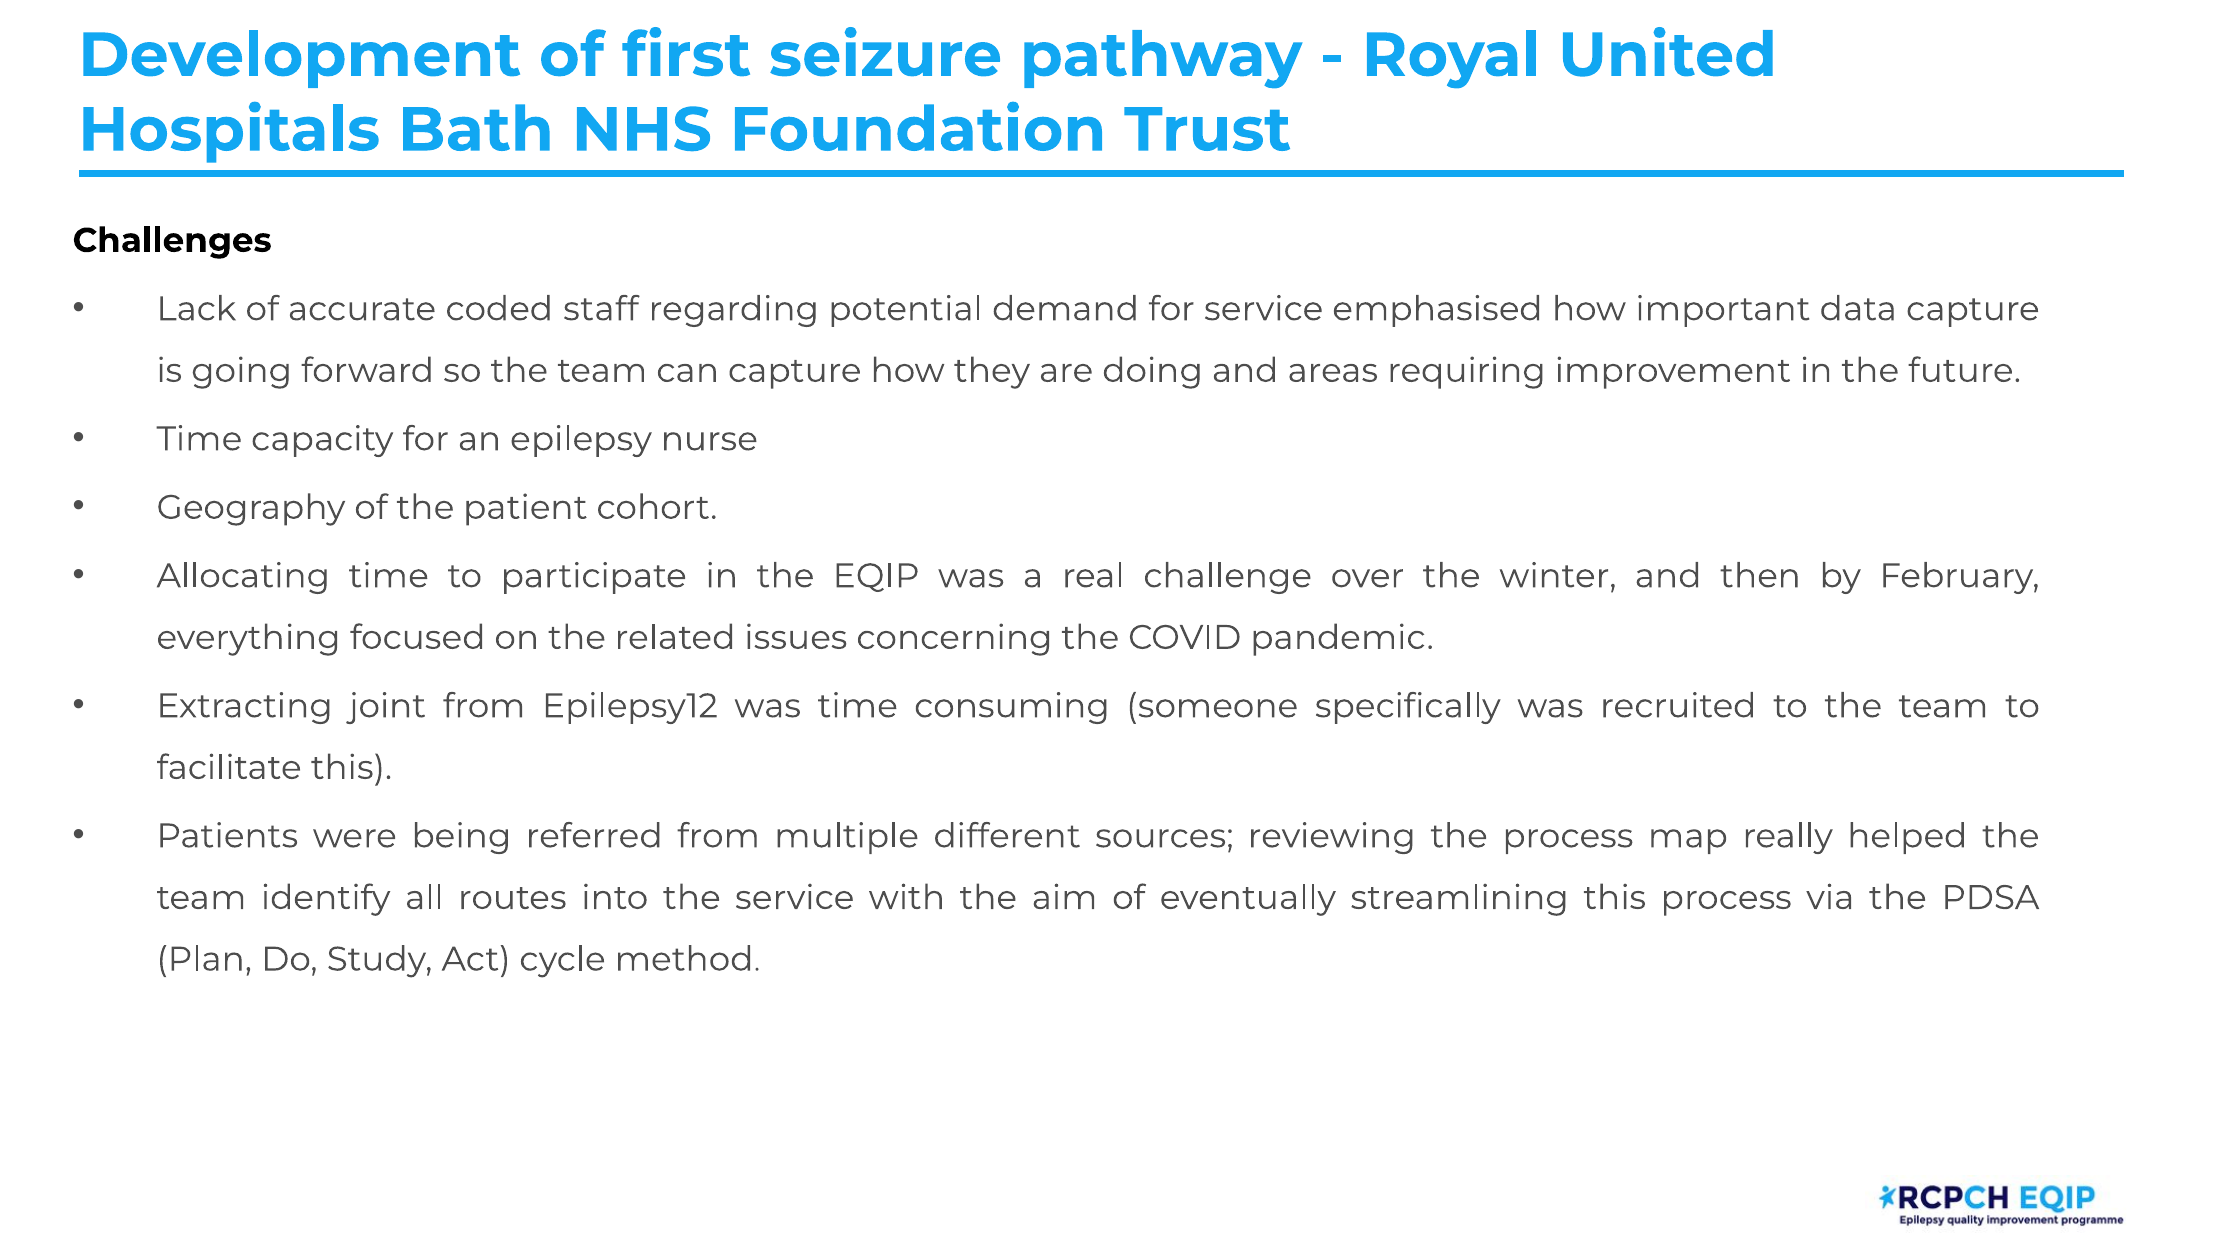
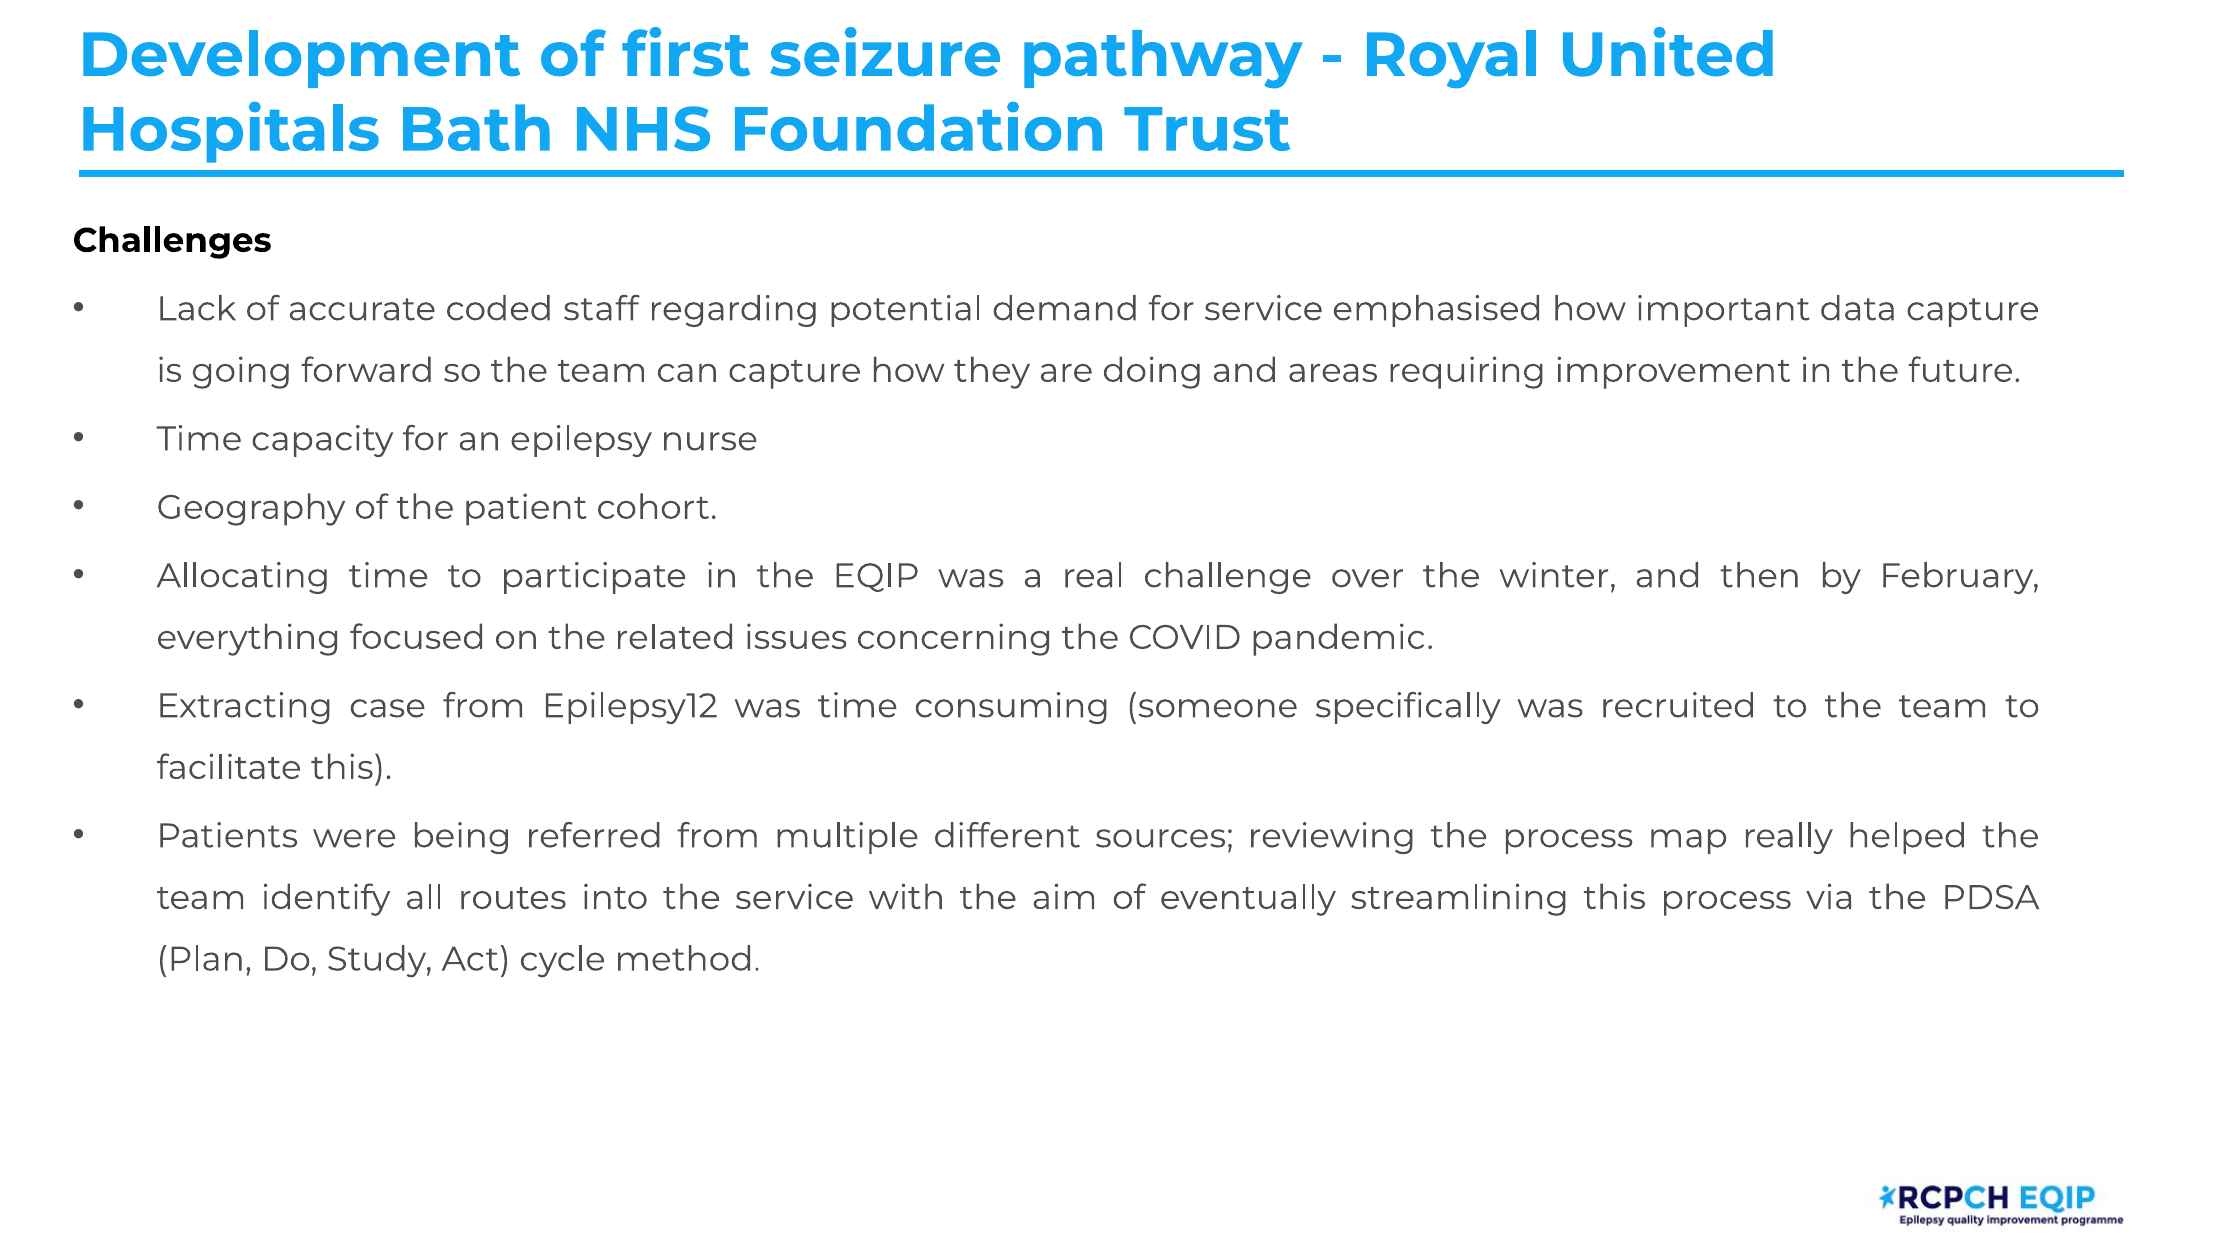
joint: joint -> case (388, 706)
